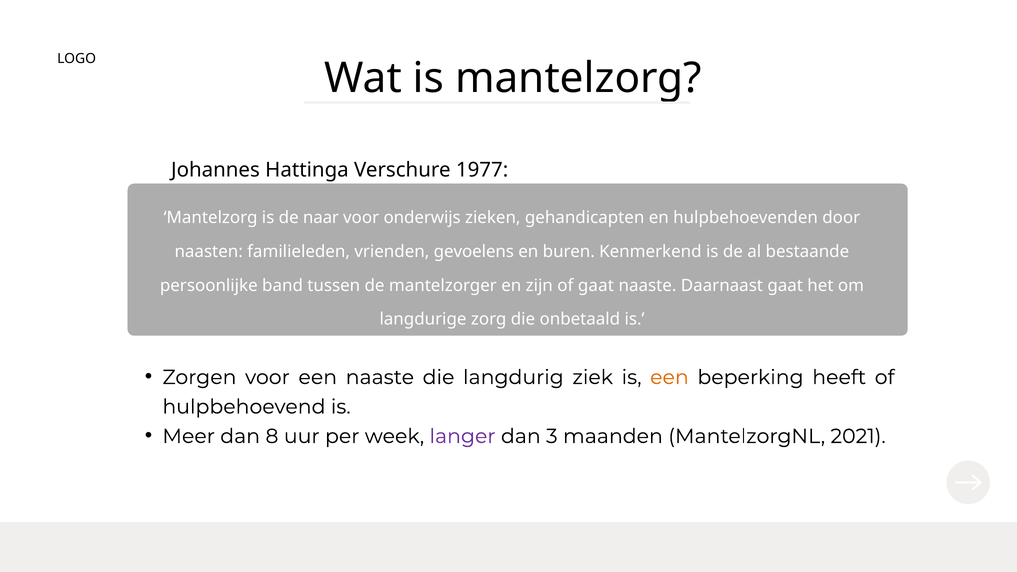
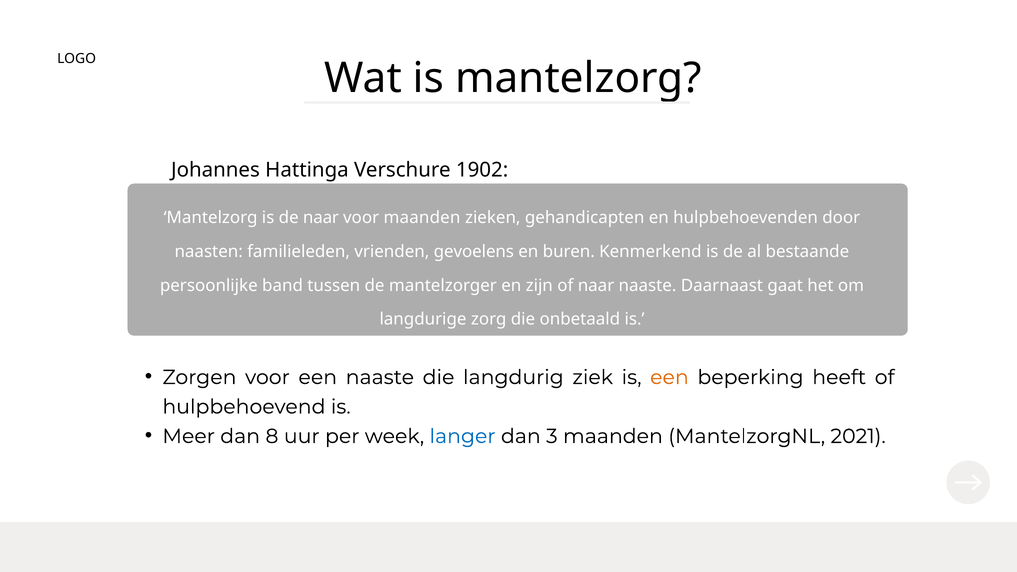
1977: 1977 -> 1902 (482, 170)
voor onderwijs: onderwijs -> maanden (422, 218)
of gaat: gaat -> naar (596, 285)
langer colour: purple -> blue (463, 436)
